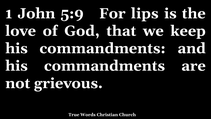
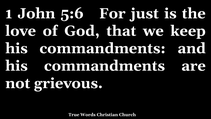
5:9: 5:9 -> 5:6 (72, 13)
lips: lips -> just (145, 13)
